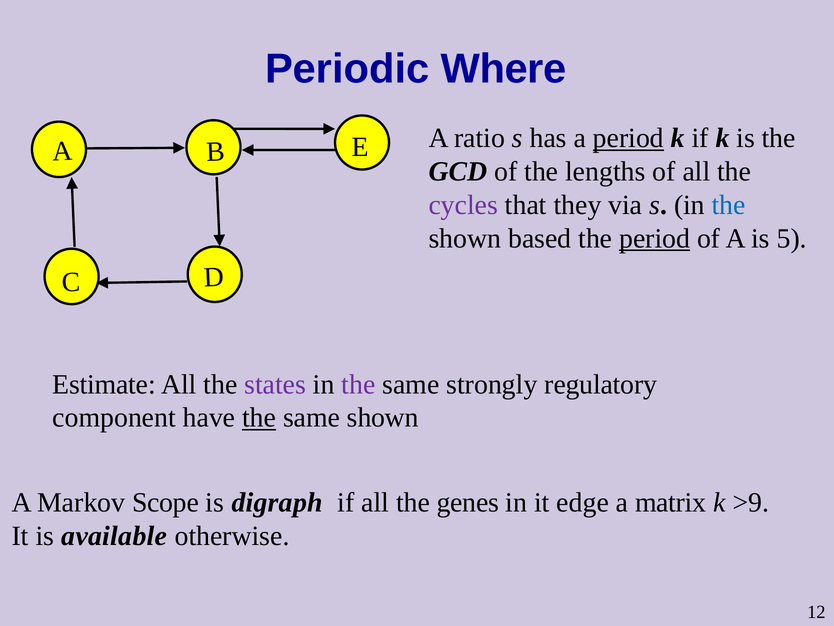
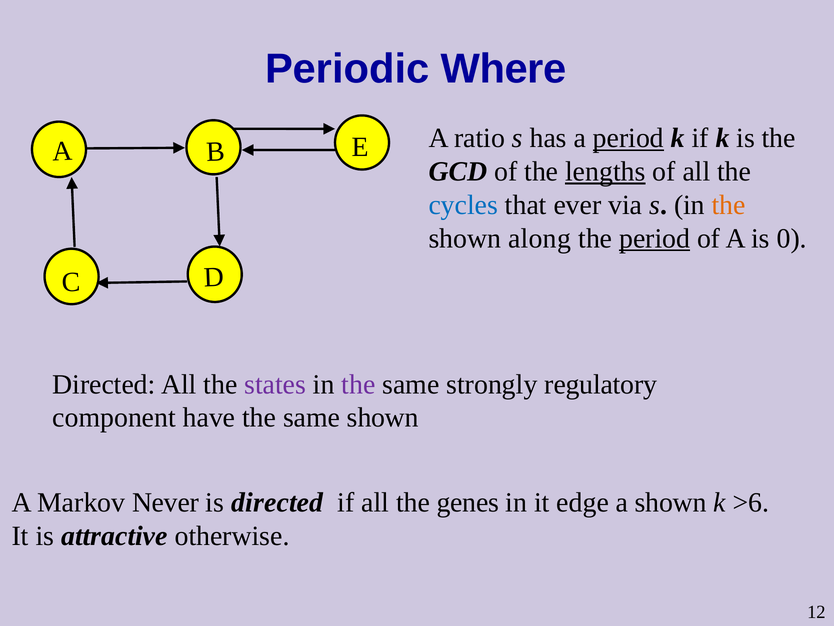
lengths underline: none -> present (605, 171)
cycles colour: purple -> blue (463, 205)
they: they -> ever (577, 205)
the colour: blue -> orange (729, 205)
based: based -> along (540, 238)
5: 5 -> 0 (792, 238)
Estimate: Estimate -> Directed (104, 384)
the underline: present -> none (259, 417)
Scope: Scope -> Never (166, 502)
is digraph: digraph -> directed (277, 502)
a matrix: matrix -> shown (671, 502)
>9: >9 -> >6 (751, 502)
available: available -> attractive (114, 536)
